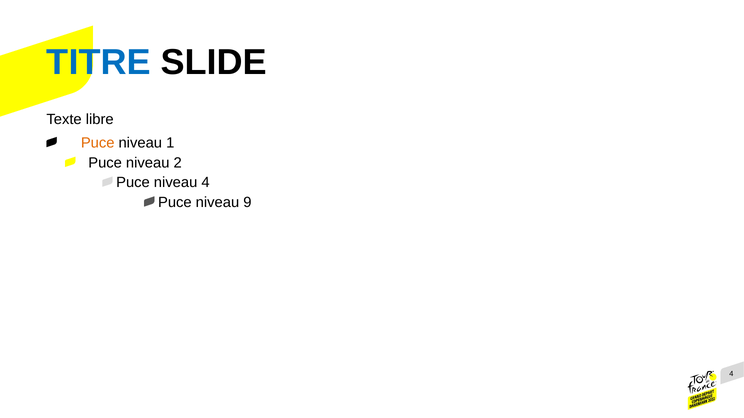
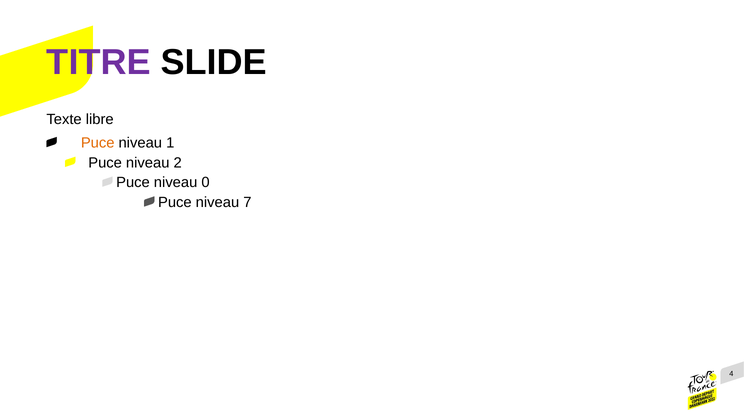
TITRE colour: blue -> purple (99, 62)
niveau 4: 4 -> 0 (206, 183)
9: 9 -> 7 (247, 202)
